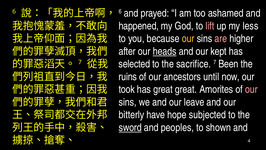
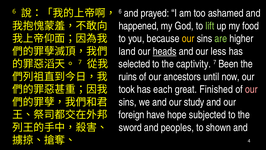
lift colour: pink -> light green (210, 26)
less: less -> food (251, 26)
are colour: pink -> light green (221, 39)
after: after -> land (127, 51)
kept: kept -> less (218, 51)
sacrifice: sacrifice -> captivity (194, 64)
has great: great -> each (163, 89)
Amorites: Amorites -> Finished (216, 89)
leave: leave -> study (194, 102)
bitterly: bitterly -> foreign (131, 115)
sword underline: present -> none (130, 127)
